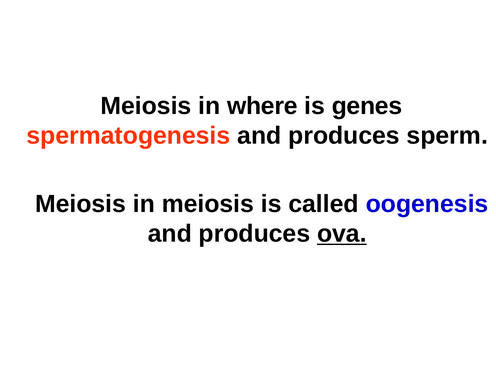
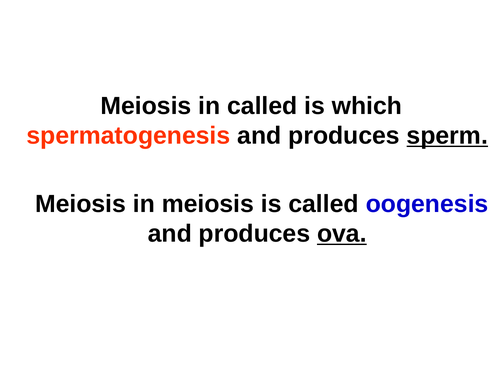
in where: where -> called (262, 106)
genes: genes -> which (367, 106)
sperm underline: none -> present (447, 136)
